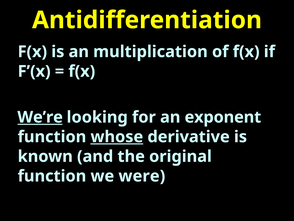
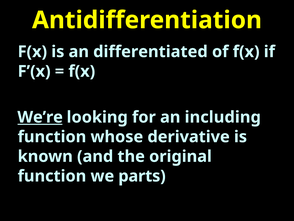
multiplication: multiplication -> differentiated (150, 52)
exponent: exponent -> including (223, 117)
whose underline: present -> none (117, 137)
were: were -> parts (142, 176)
